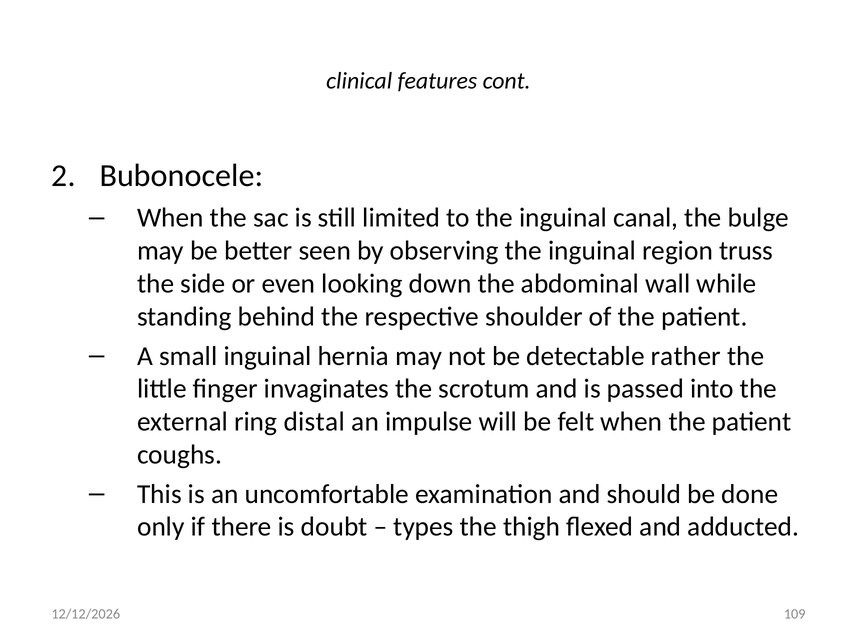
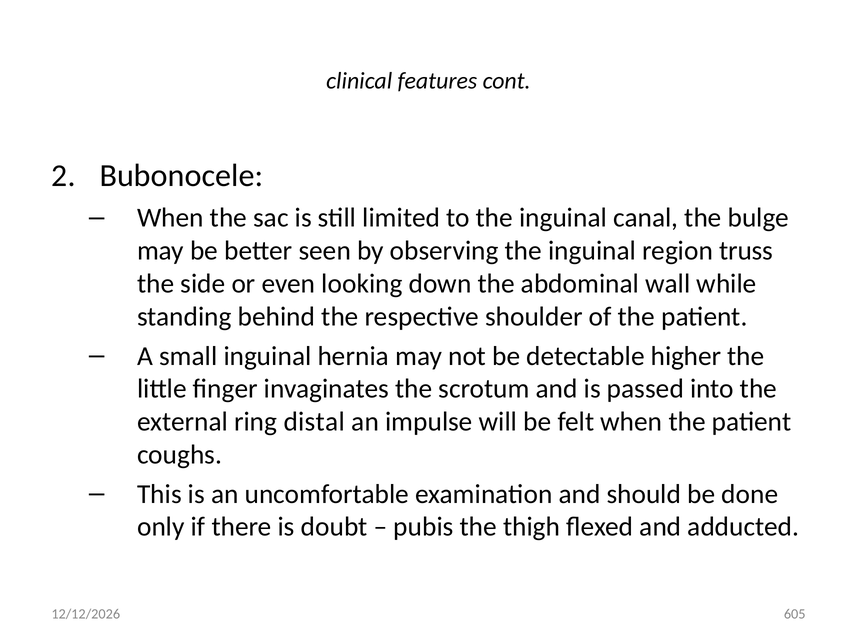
rather: rather -> higher (686, 356)
types: types -> pubis (424, 527)
109: 109 -> 605 (795, 614)
